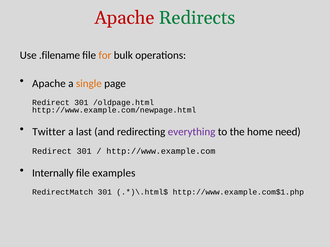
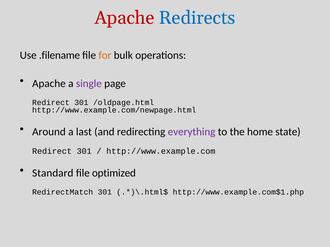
Redirects colour: green -> blue (197, 18)
single colour: orange -> purple (89, 84)
Twitter: Twitter -> Around (49, 132)
need: need -> state (288, 132)
Internally: Internally -> Standard (53, 173)
examples: examples -> optimized (114, 173)
